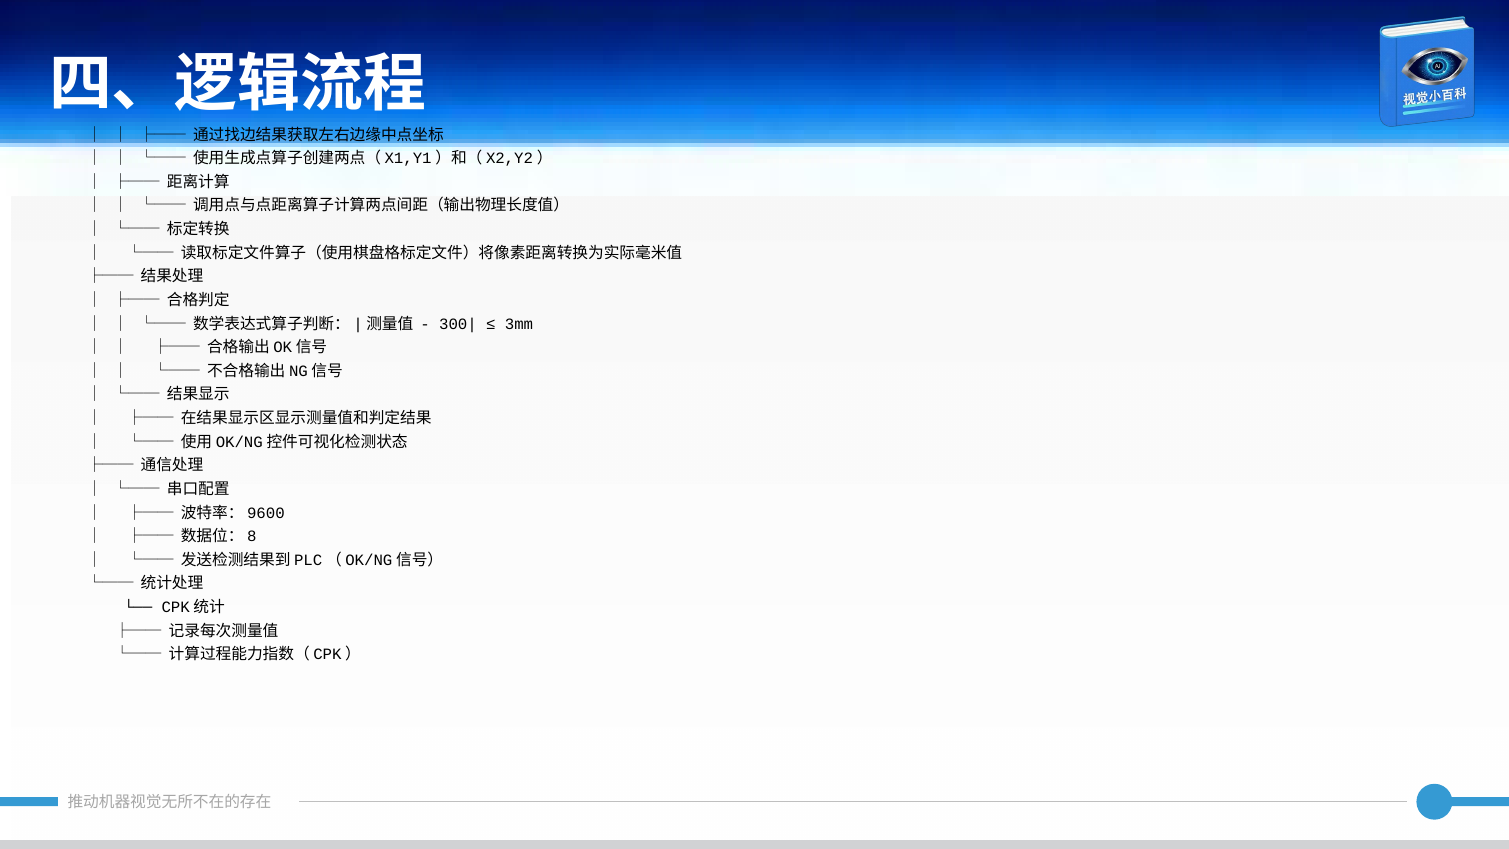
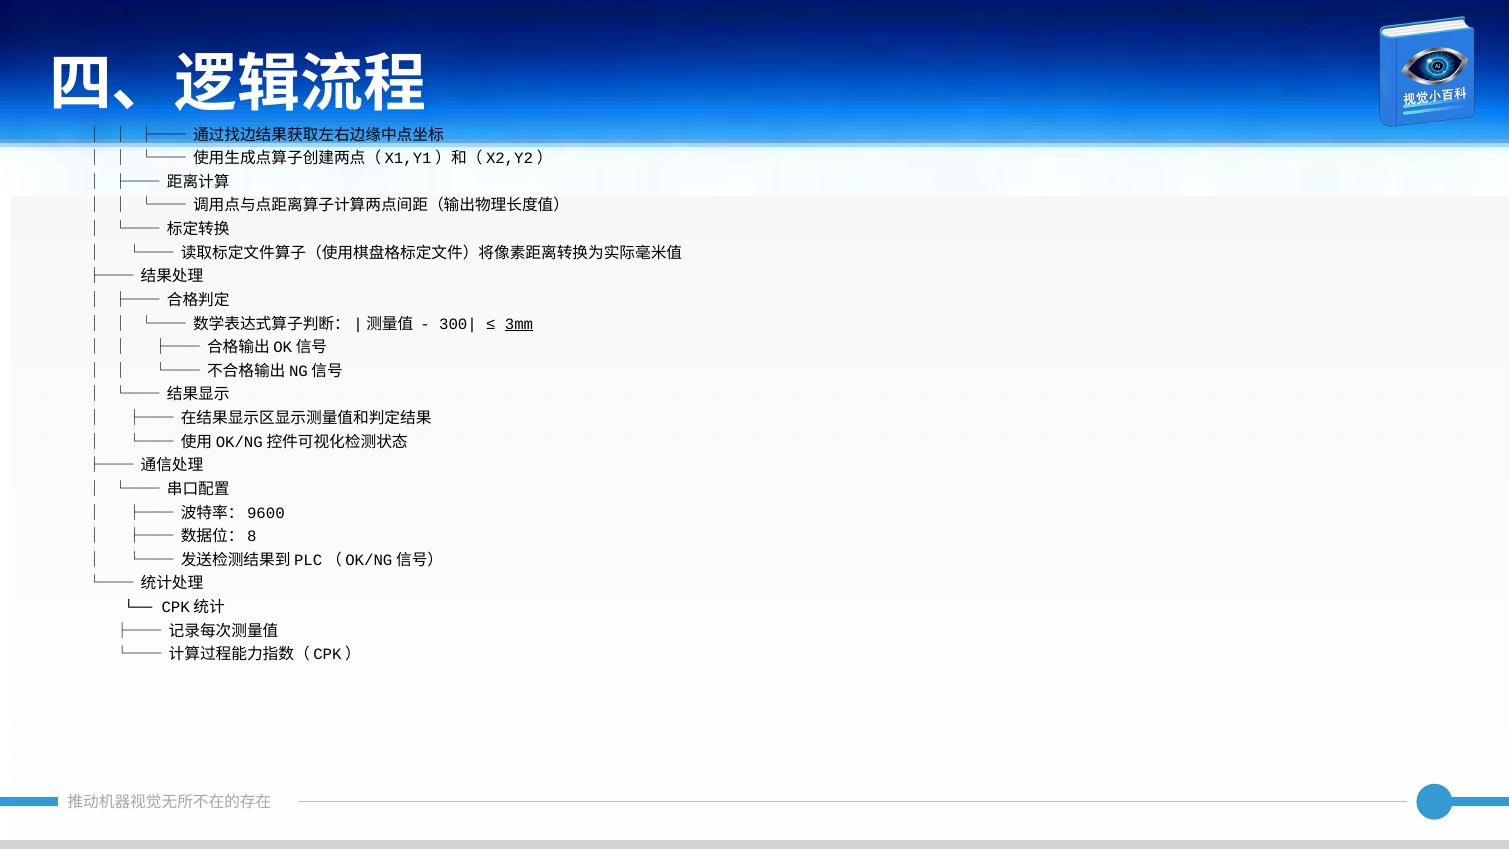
3mm underline: none -> present (519, 324)
